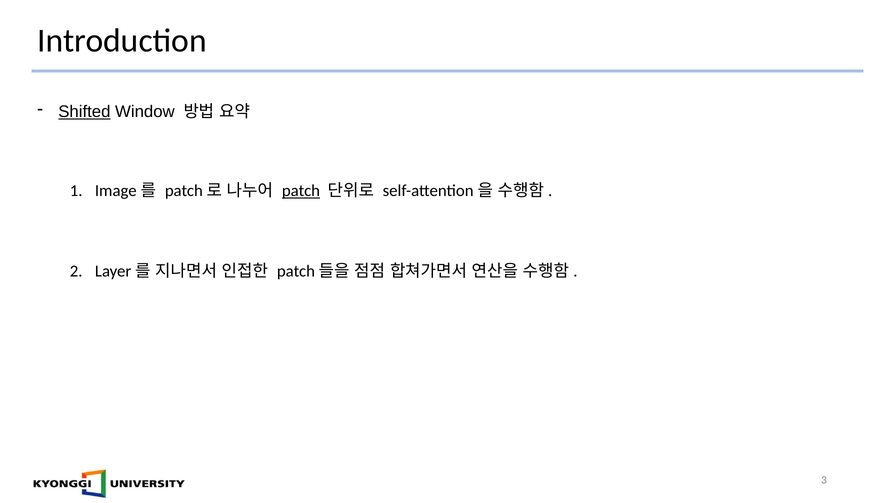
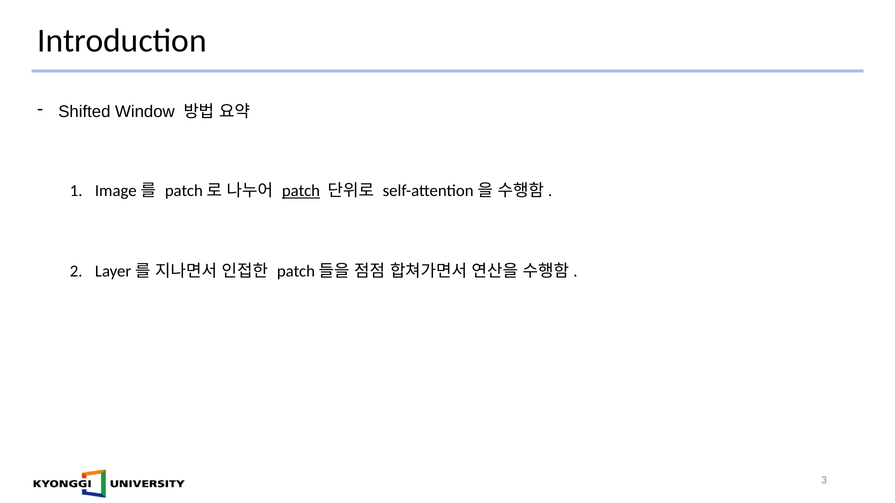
Shifted underline: present -> none (84, 112)
